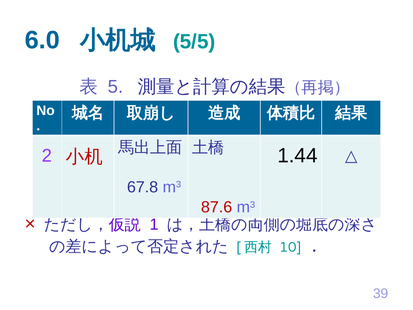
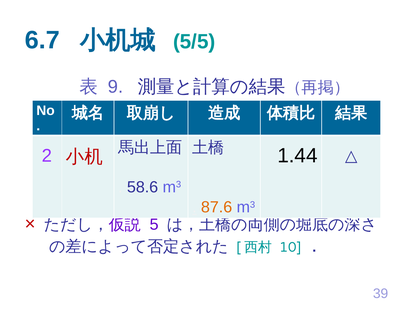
6.0: 6.0 -> 6.7 (42, 40)
5: 5 -> 9 (115, 87)
67.8: 67.8 -> 58.6 (143, 187)
87.6 colour: red -> orange (217, 207)
1: 1 -> 5 (154, 224)
